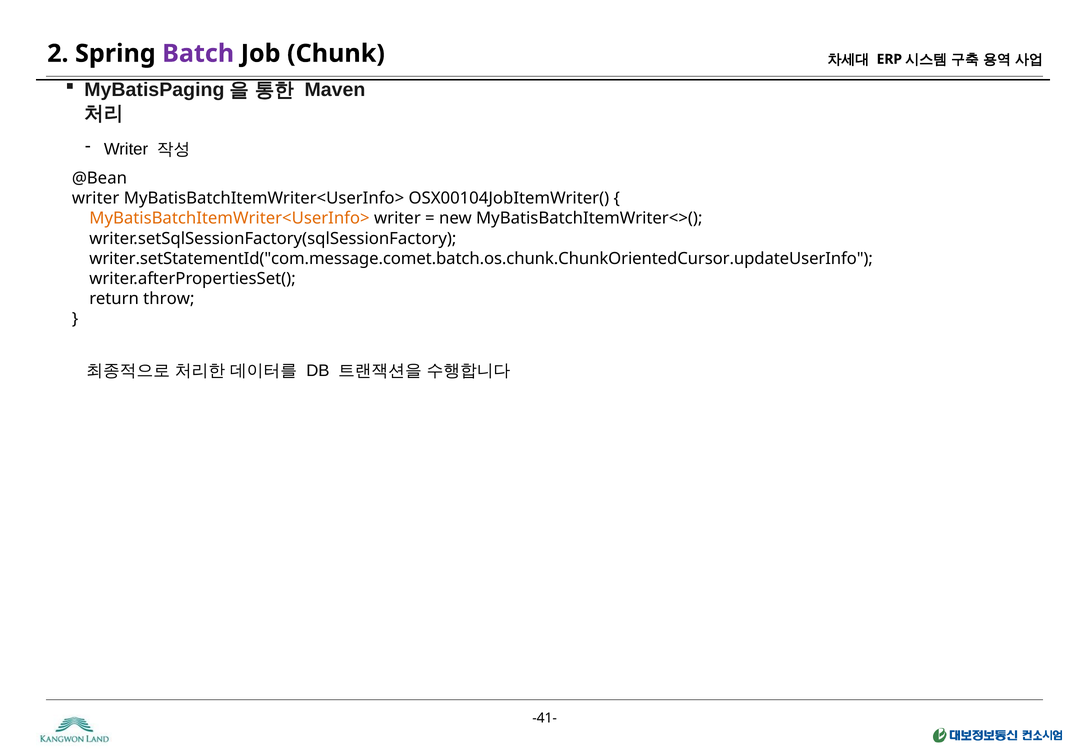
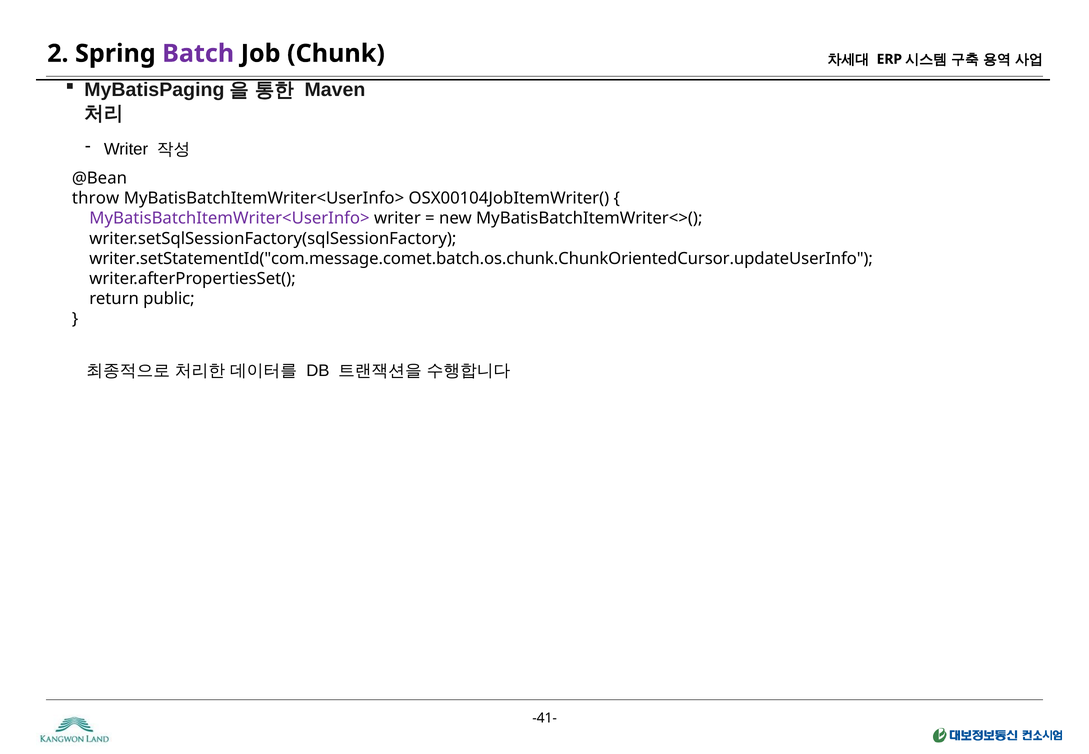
writer: writer -> throw (96, 198)
MyBatisBatchItemWriter<UserInfo> colour: orange -> purple (230, 218)
throw: throw -> public (169, 299)
